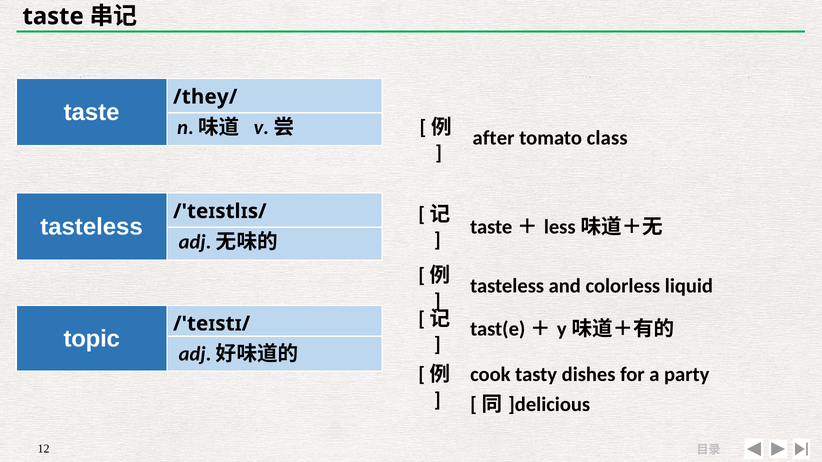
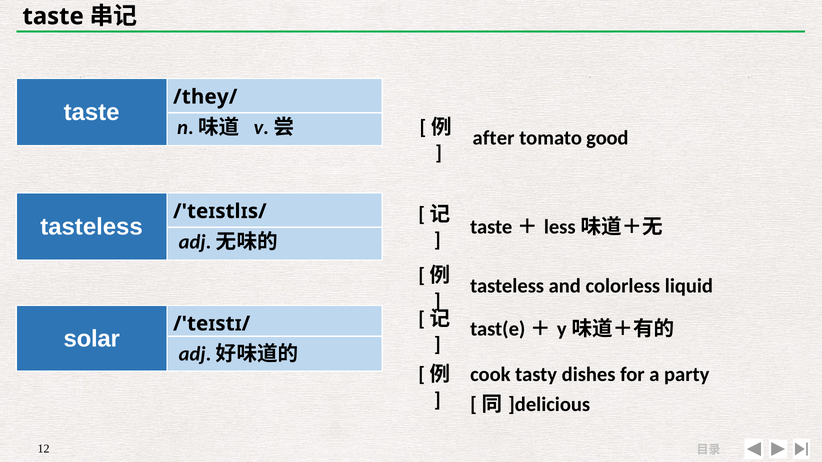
class: class -> good (607, 138)
topic: topic -> solar (92, 339)
